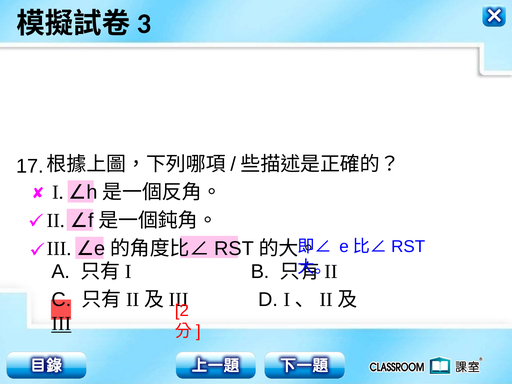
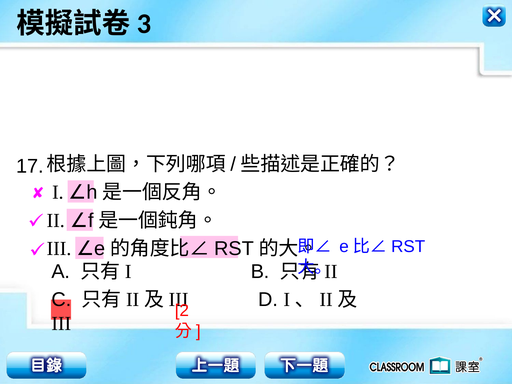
III underline: present -> none (61, 324)
